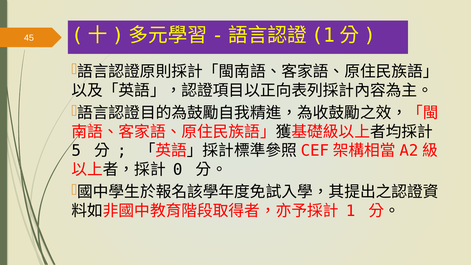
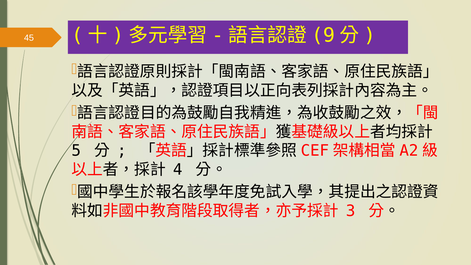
1: 1 -> 9 (323, 35)
0: 0 -> 4 (178, 170)
1: 1 -> 3 (351, 211)
